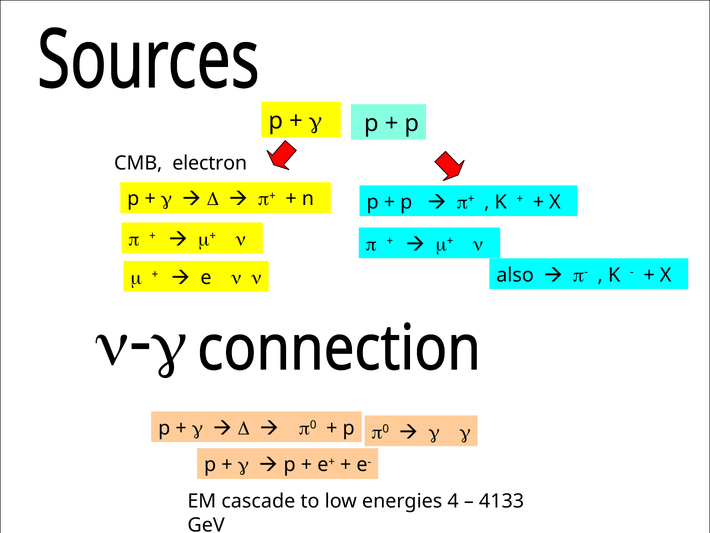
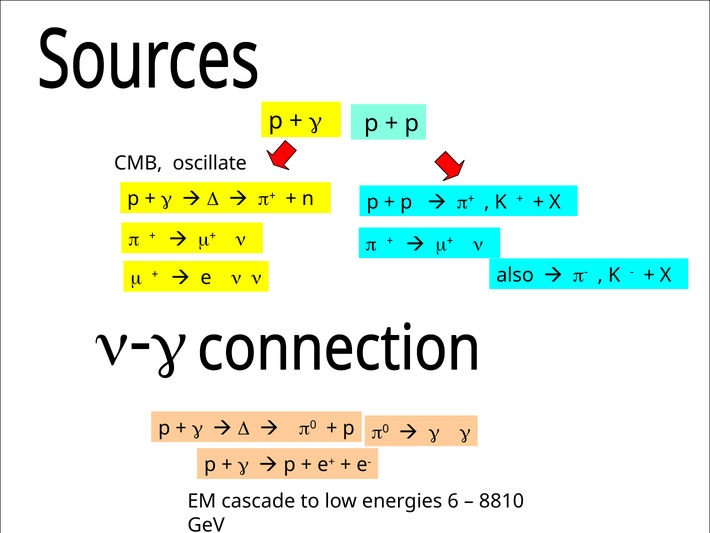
electron: electron -> oscillate (210, 163)
4: 4 -> 6 (453, 501)
4133: 4133 -> 8810 (502, 501)
